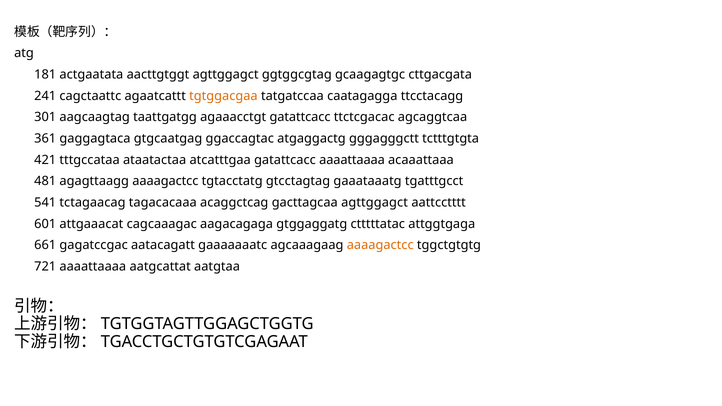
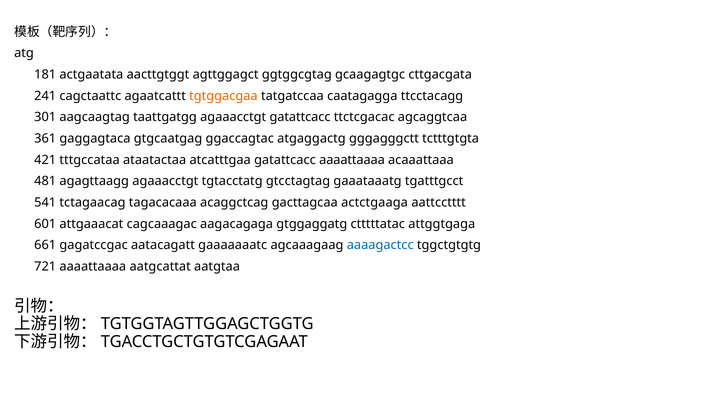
agagttaagg aaaagactcc: aaaagactcc -> agaaacctgt (165, 181)
gacttagcaa agttggagct: agttggagct -> actctgaaga (375, 203)
aaaagactcc colour: orange -> blue (380, 245)
